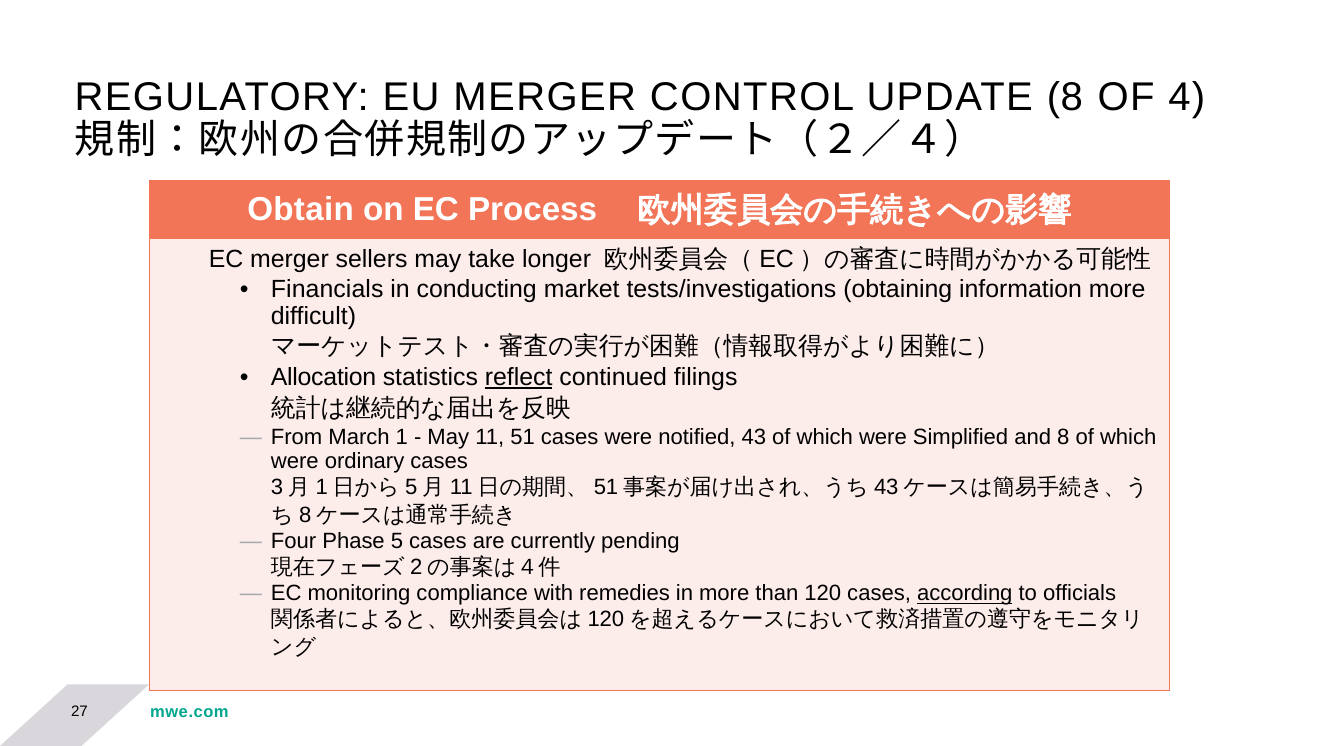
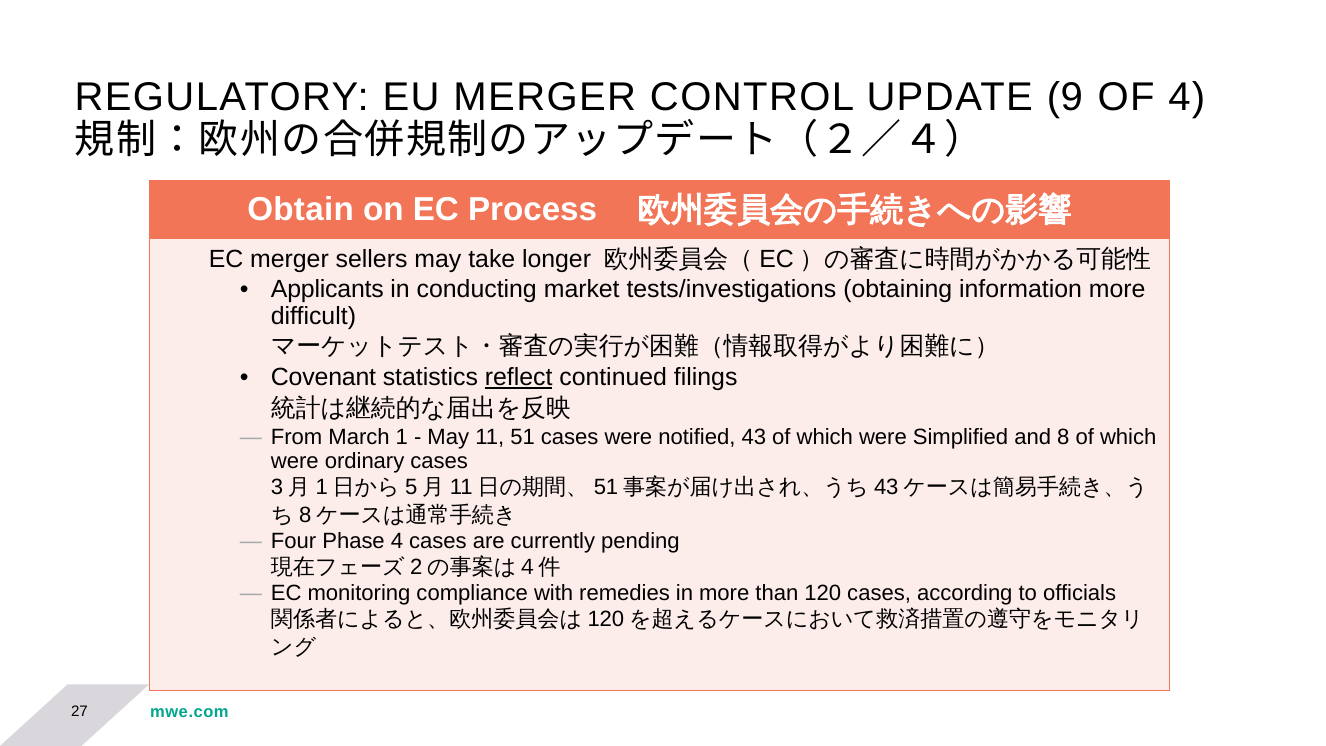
UPDATE 8: 8 -> 9 (1065, 97)
Financials: Financials -> Applicants (327, 289)
Allocation: Allocation -> Covenant (324, 377)
Phase 5: 5 -> 4 (397, 541)
according underline: present -> none (965, 594)
